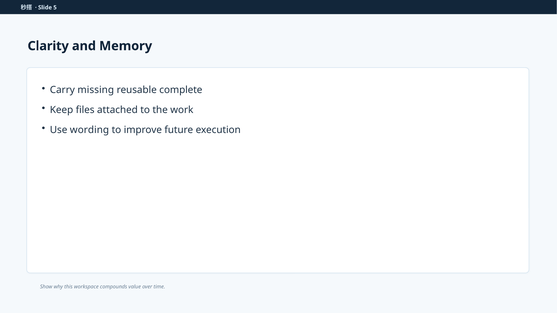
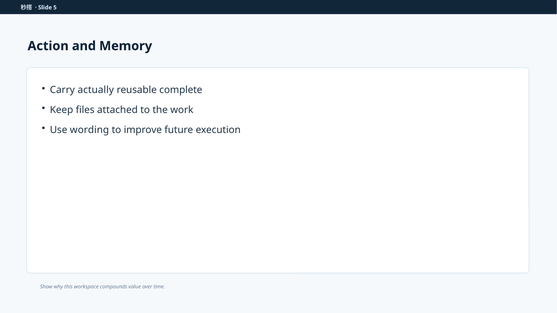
Clarity: Clarity -> Action (48, 46)
missing: missing -> actually (96, 90)
